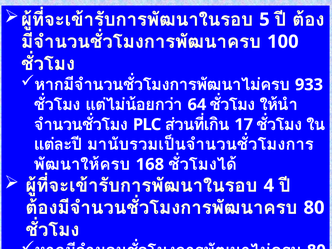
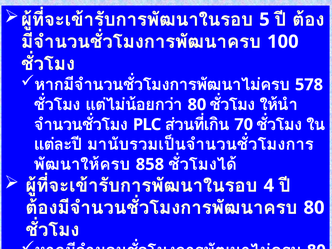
933: 933 -> 578 (309, 85)
64: 64 -> 80 (197, 105)
17: 17 -> 70 (244, 125)
168: 168 -> 858 (150, 164)
